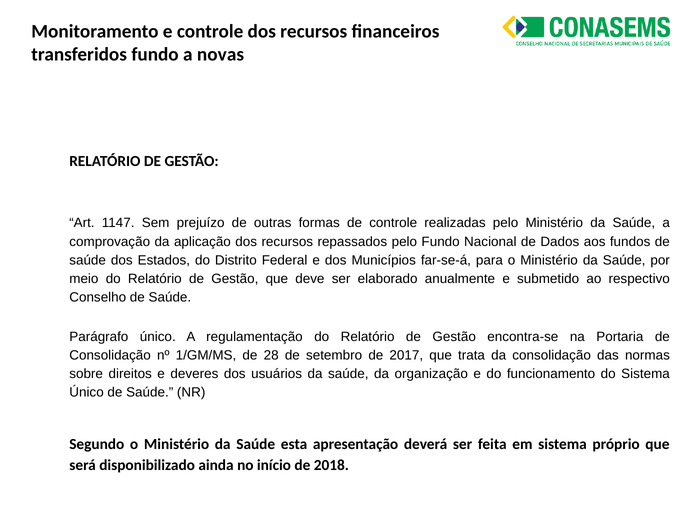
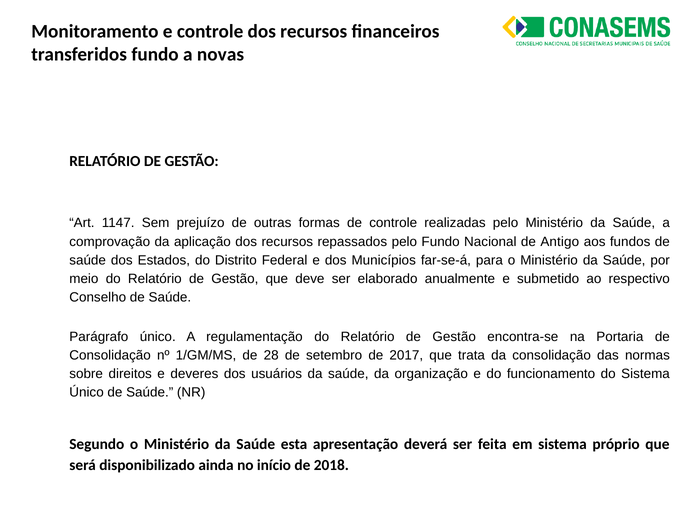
Dados: Dados -> Antigo (560, 242)
